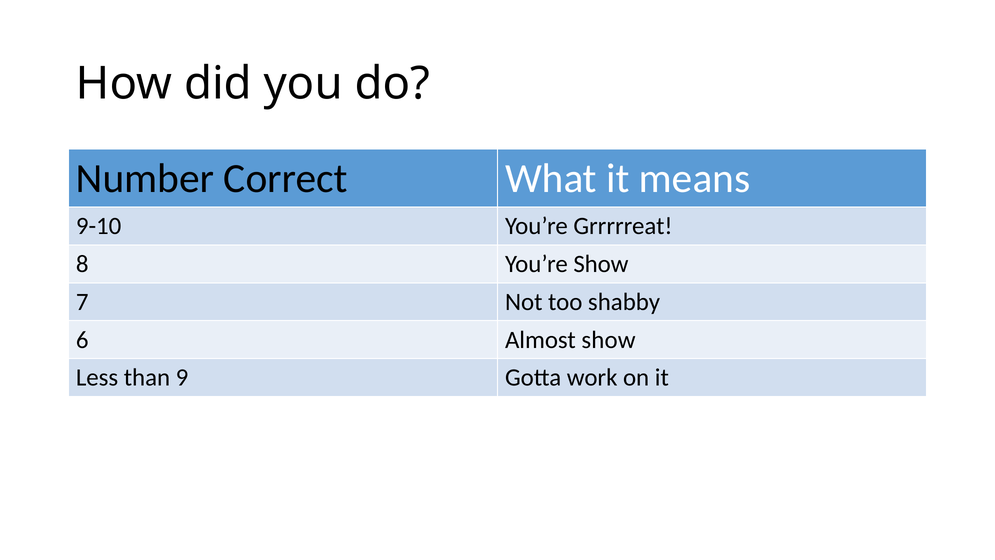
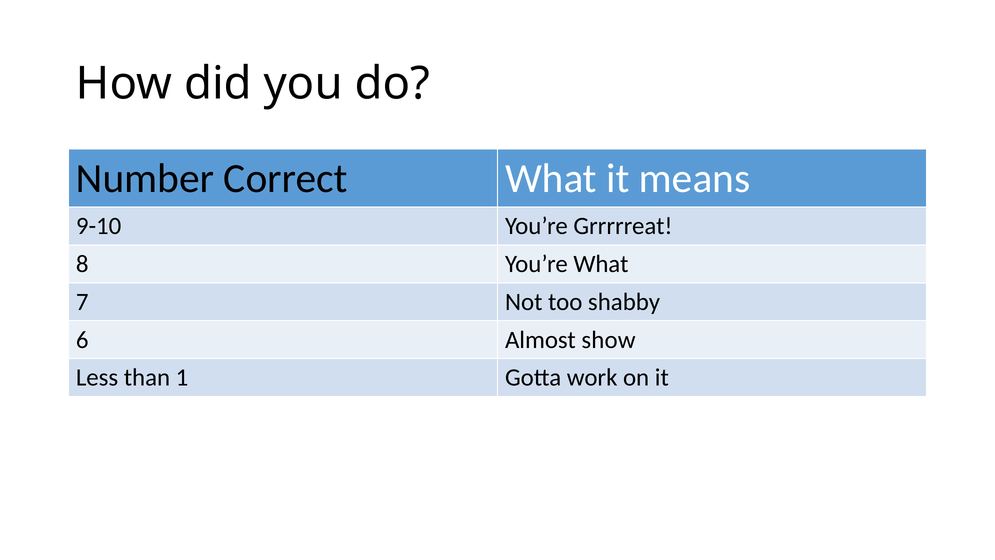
You’re Show: Show -> What (601, 264)
9: 9 -> 1 (182, 377)
